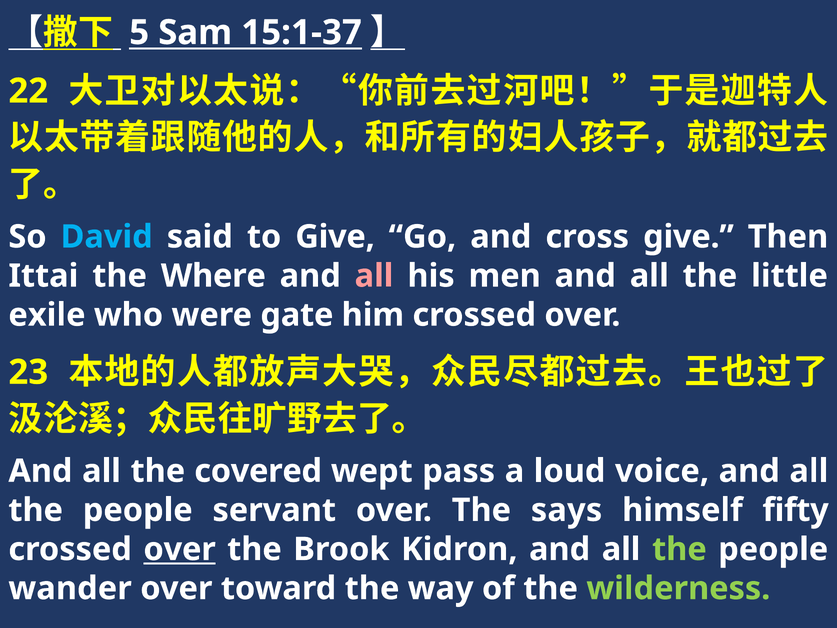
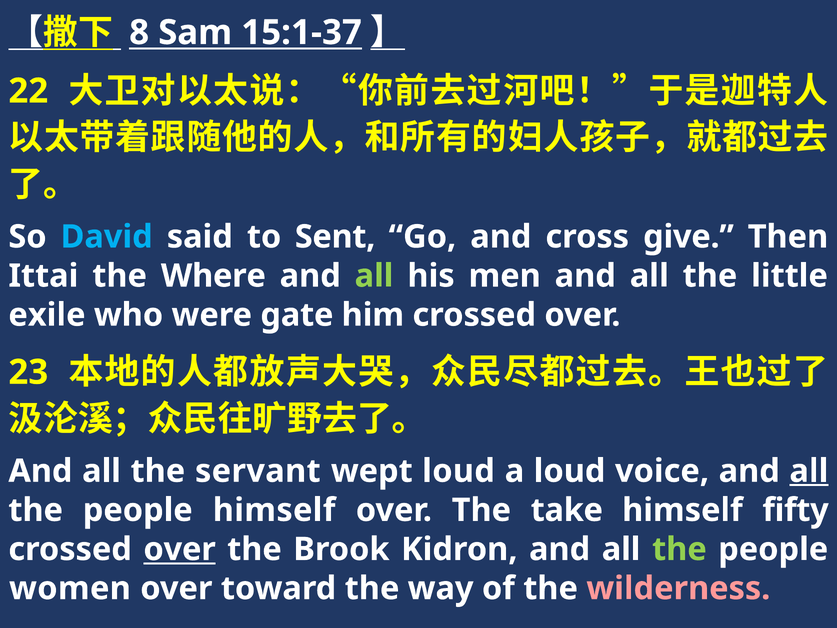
5: 5 -> 8 (139, 33)
to Give: Give -> Sent (335, 237)
all colour: pink -> light green (374, 276)
covered: covered -> servant (258, 471)
wept pass: pass -> loud (459, 471)
all underline: none -> present (809, 471)
people servant: servant -> himself (274, 510)
says: says -> take (567, 510)
wander: wander -> women (70, 588)
wilderness colour: light green -> pink (678, 588)
